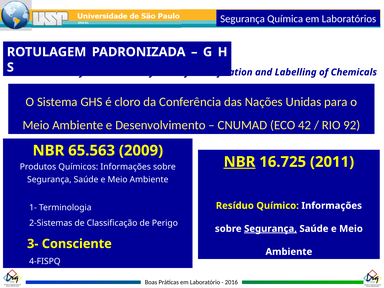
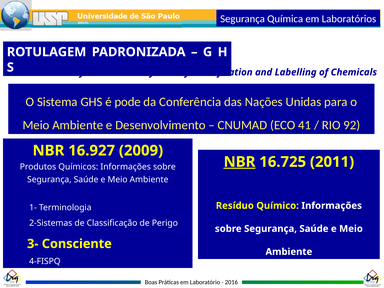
cloro: cloro -> pode (128, 102)
42: 42 -> 41 (305, 125)
65.563: 65.563 -> 16.927 (92, 151)
Segurança underline: present -> none (271, 229)
